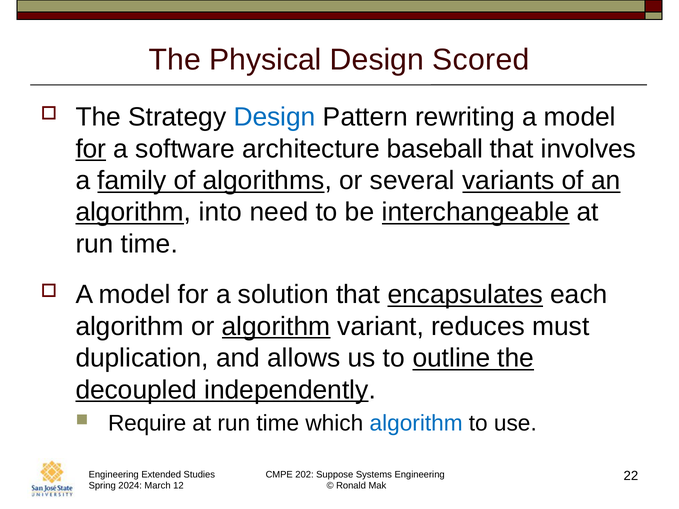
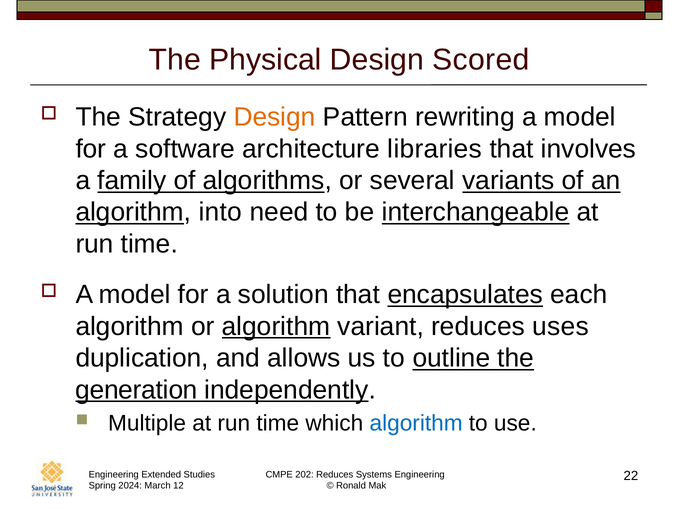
Design colour: blue -> orange (275, 117)
for underline: present -> none (91, 149)
baseball: baseball -> libraries (435, 149)
must: must -> uses (561, 327)
decoupled: decoupled -> generation (136, 390)
Require: Require -> Multiple (147, 424)
Suppose: Suppose -> Reduces (335, 475)
